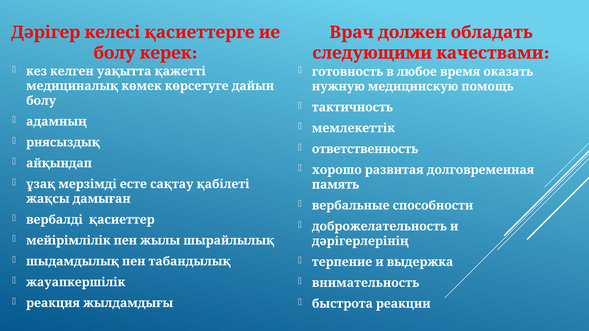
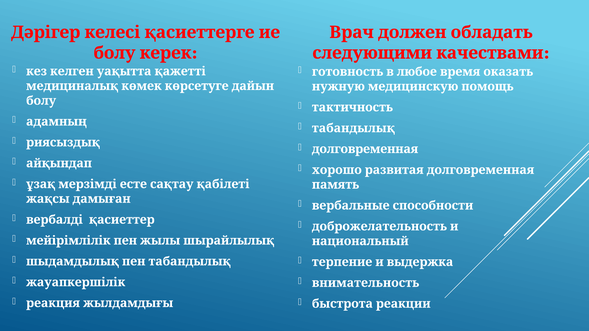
мемлекеттік: мемлекеттік -> табандылық (353, 128)
ответственность: ответственность -> долговременная (365, 149)
дәрігерлерінің: дәрігерлерінің -> национальный (360, 241)
